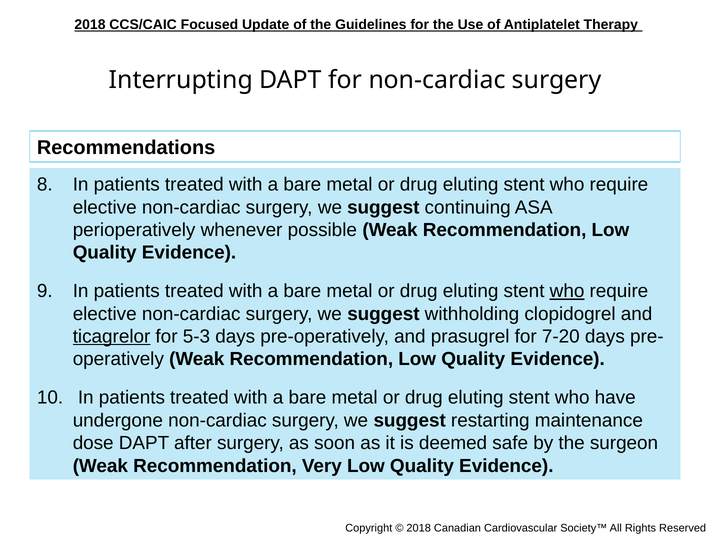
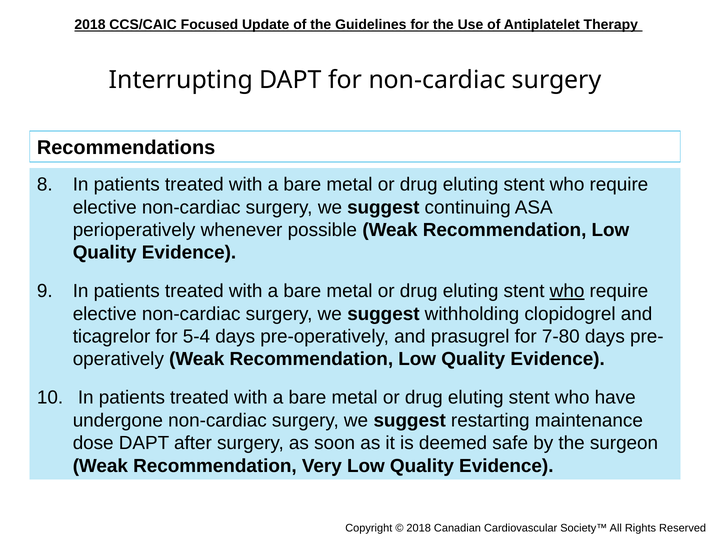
ticagrelor underline: present -> none (112, 336)
5-3: 5-3 -> 5-4 (196, 336)
7-20: 7-20 -> 7-80 (561, 336)
